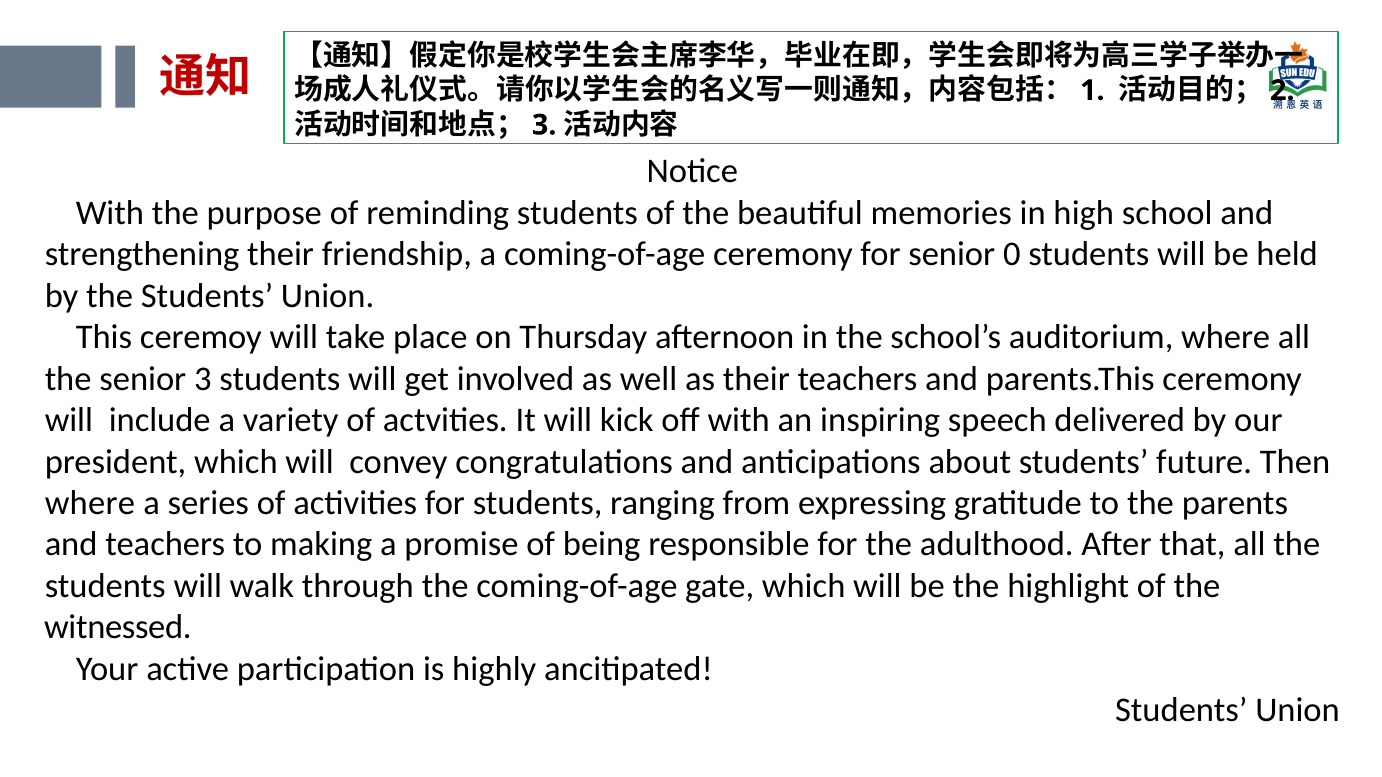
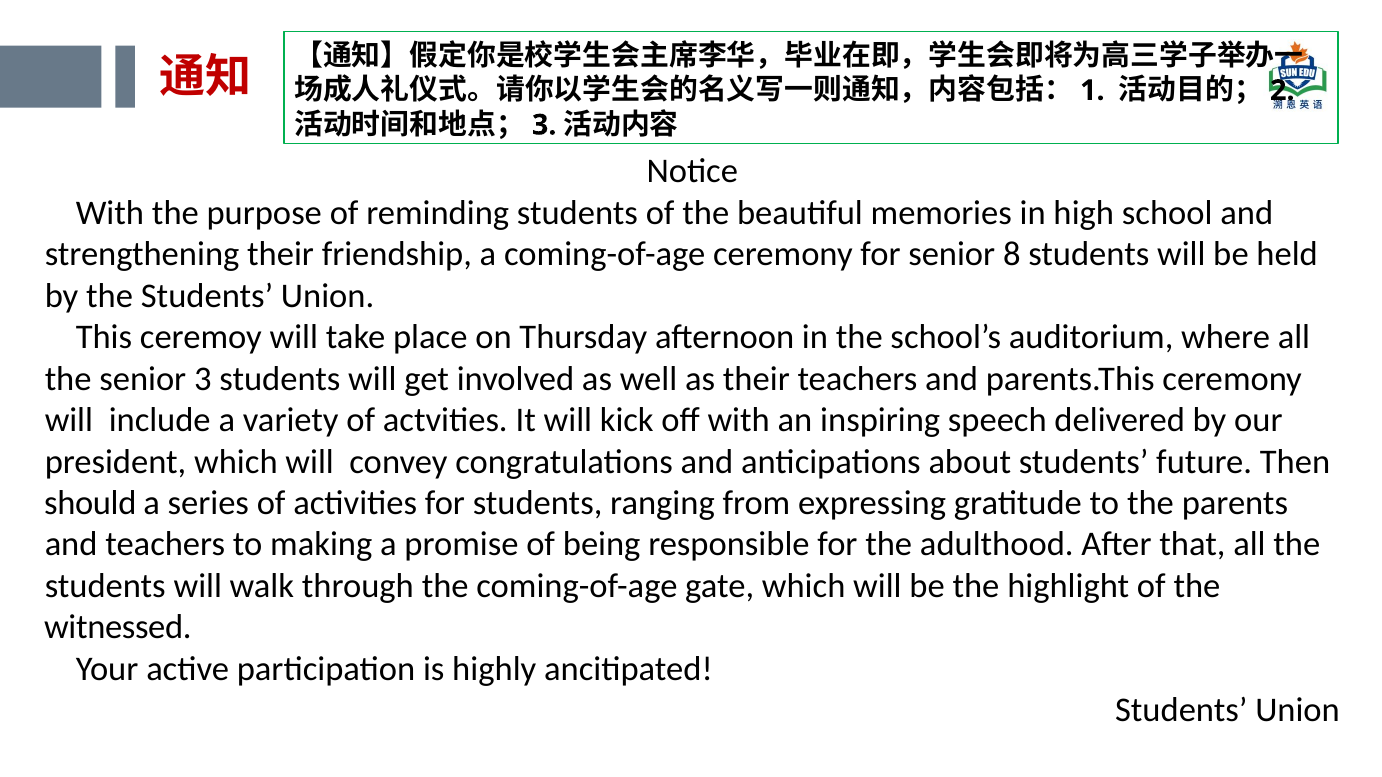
0: 0 -> 8 (1012, 255)
where: where -> should (90, 503)
